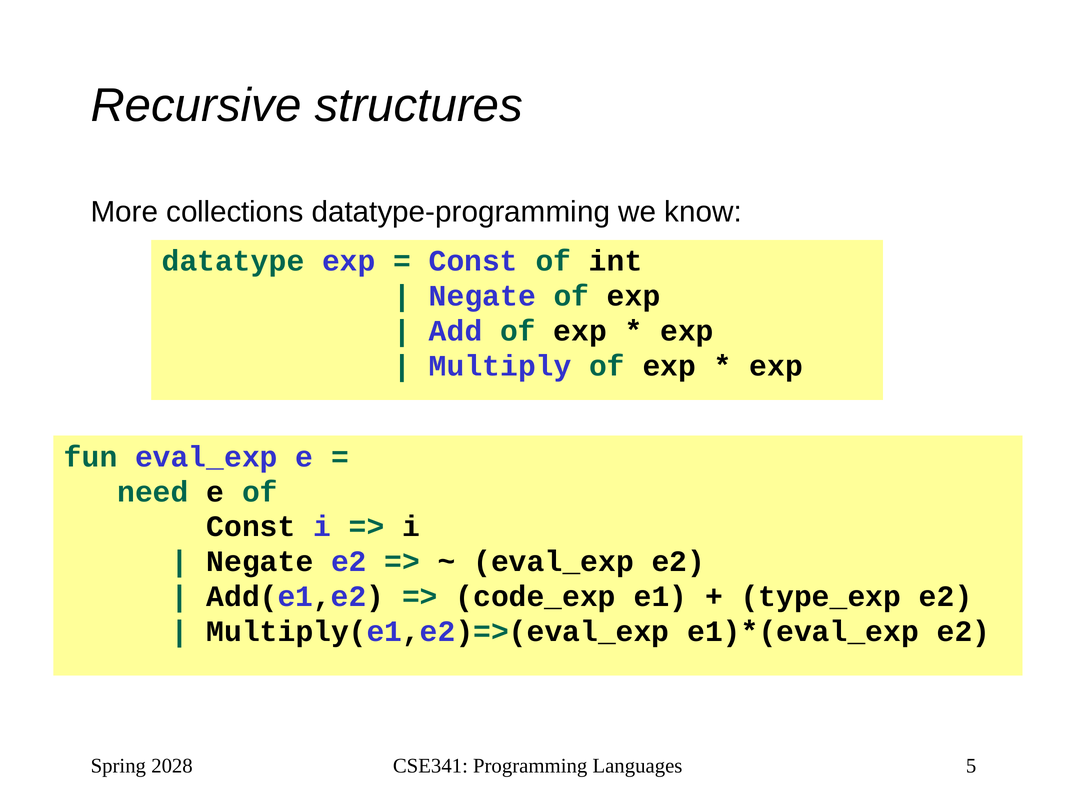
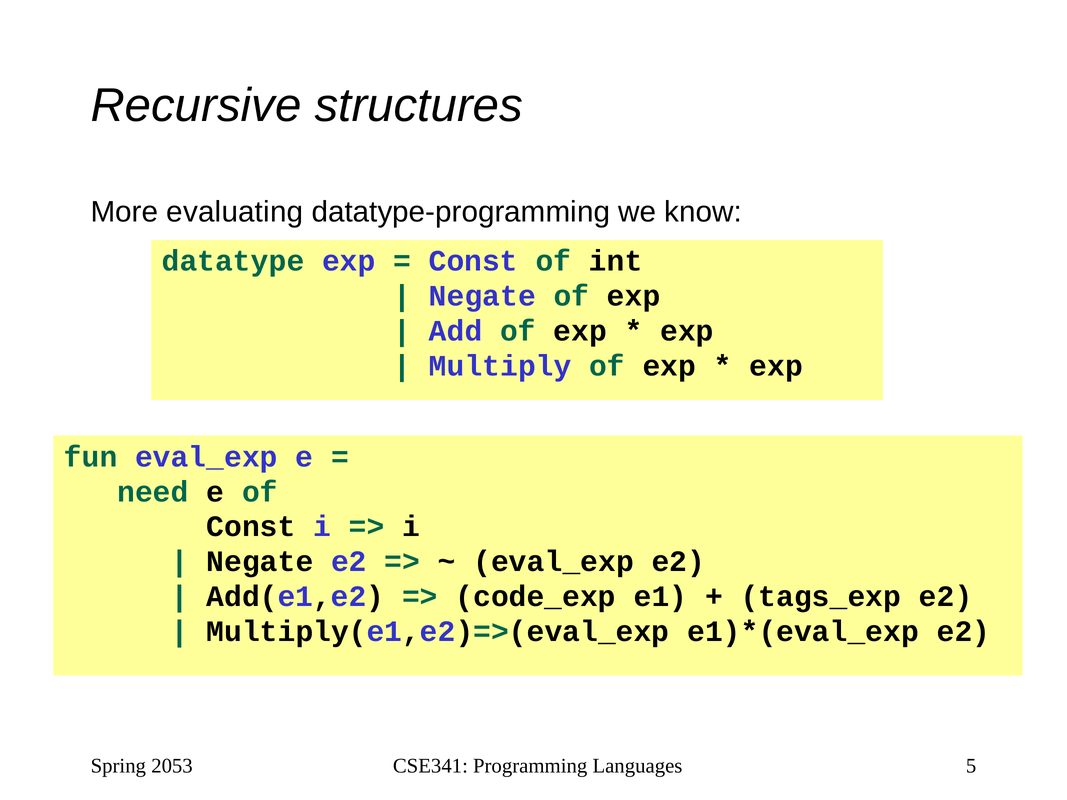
collections: collections -> evaluating (235, 212)
type_exp: type_exp -> tags_exp (821, 597)
2028: 2028 -> 2053 (172, 766)
